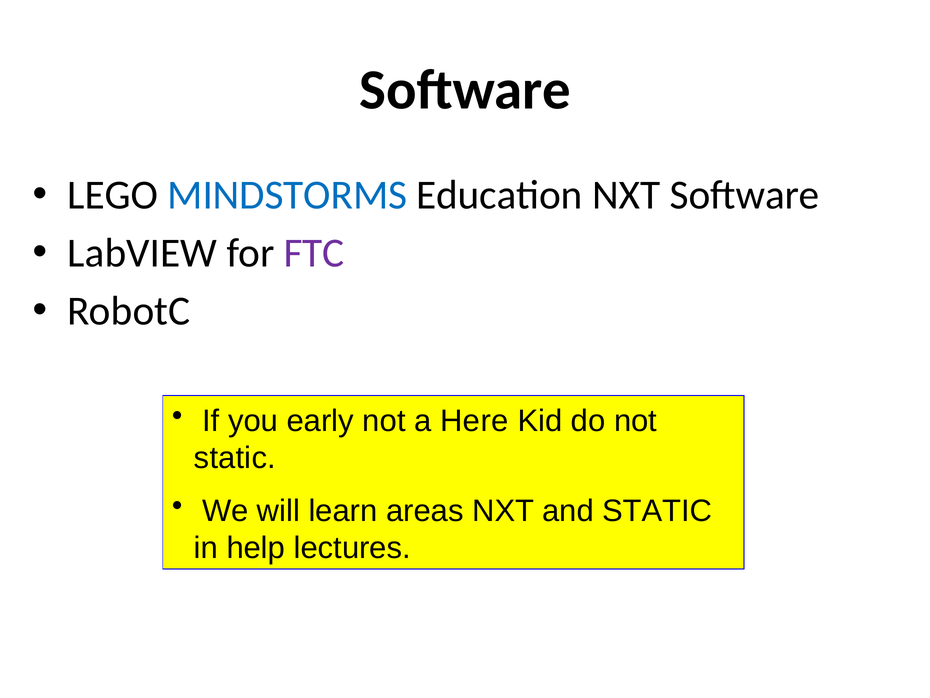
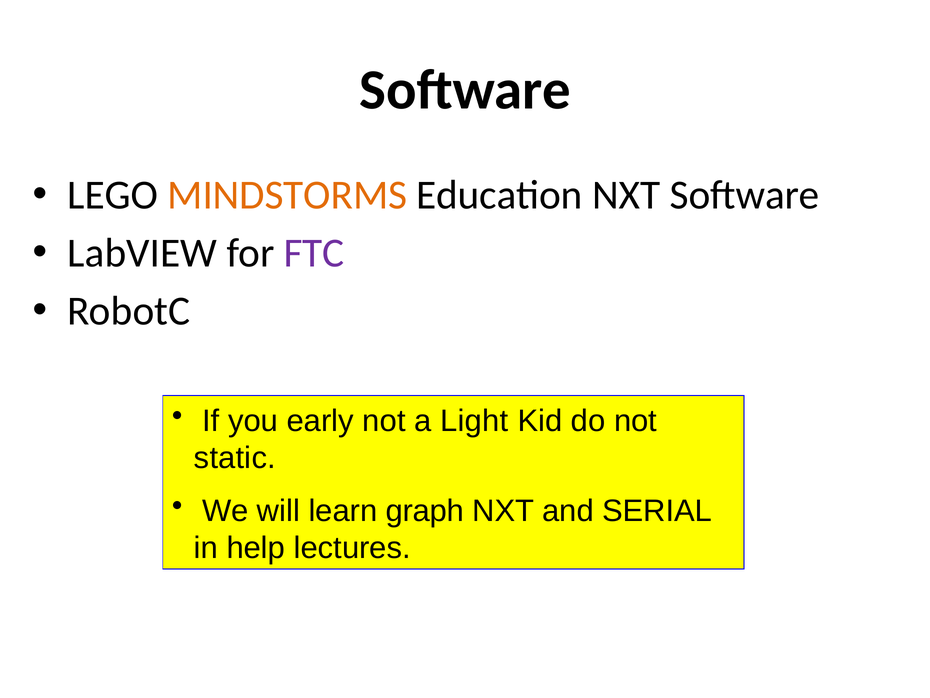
MINDSTORMS colour: blue -> orange (287, 195)
Here: Here -> Light (474, 421)
areas: areas -> graph (425, 510)
and STATIC: STATIC -> SERIAL (657, 510)
